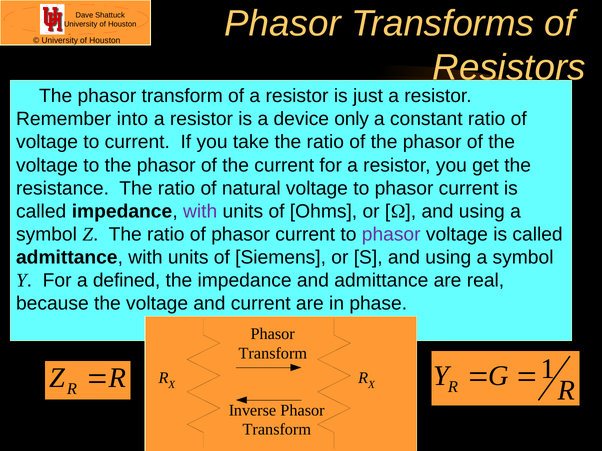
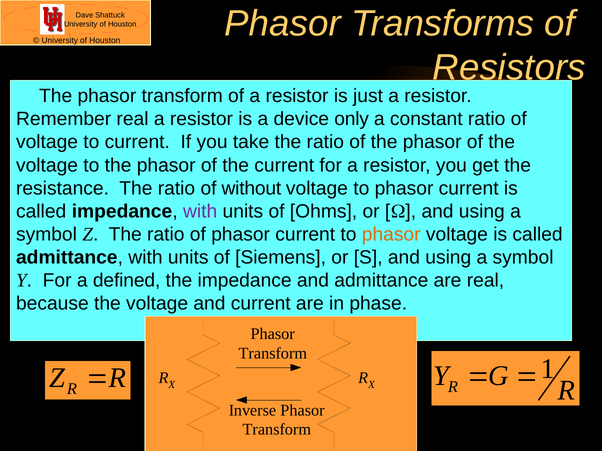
Remember into: into -> real (133, 119)
natural: natural -> without (251, 188)
phasor colour: purple -> orange (391, 235)
